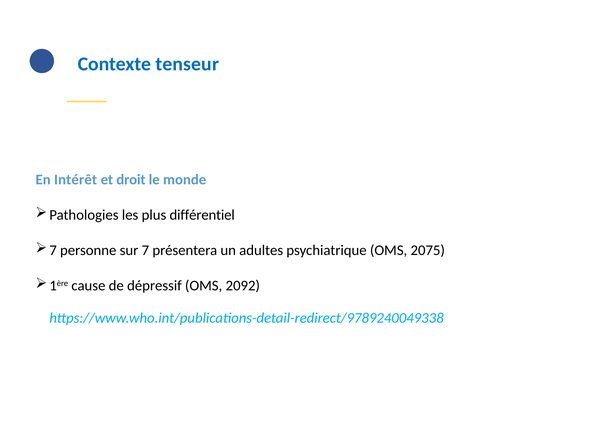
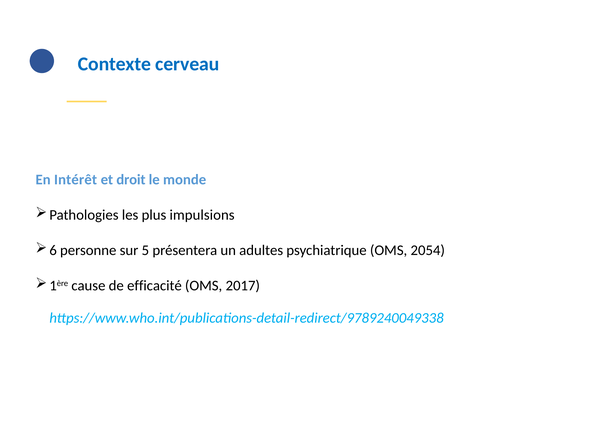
tenseur: tenseur -> cerveau (187, 64)
différentiel: différentiel -> impulsions (202, 215)
7: 7 -> 6 (53, 251)
sur 7: 7 -> 5 (145, 251)
2075: 2075 -> 2054 (428, 251)
dépressif: dépressif -> efficacité (154, 286)
2092: 2092 -> 2017 (243, 286)
